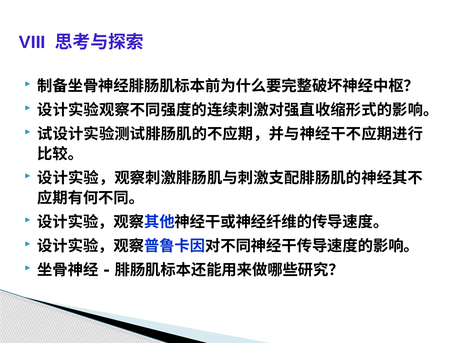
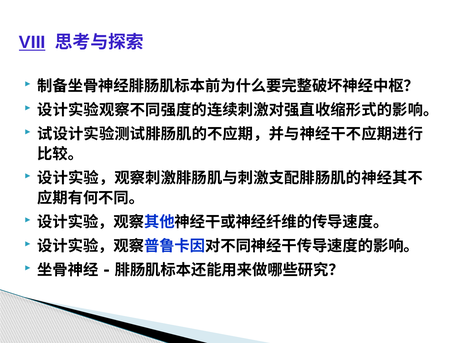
VIII underline: none -> present (32, 42)
